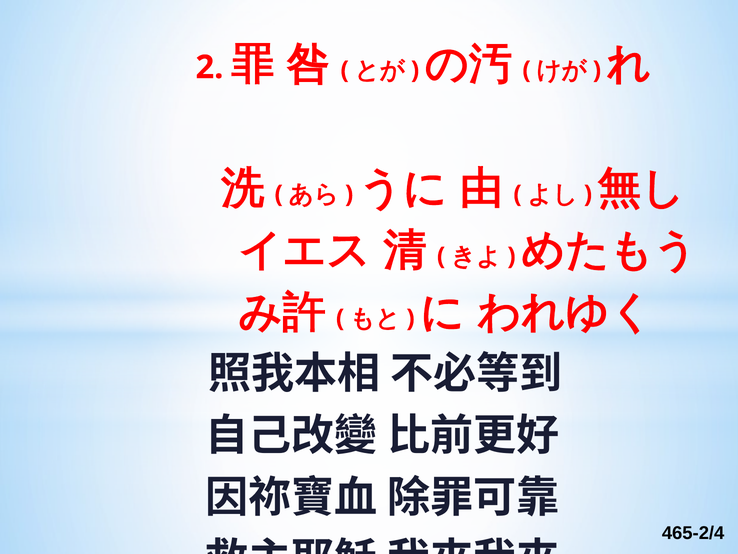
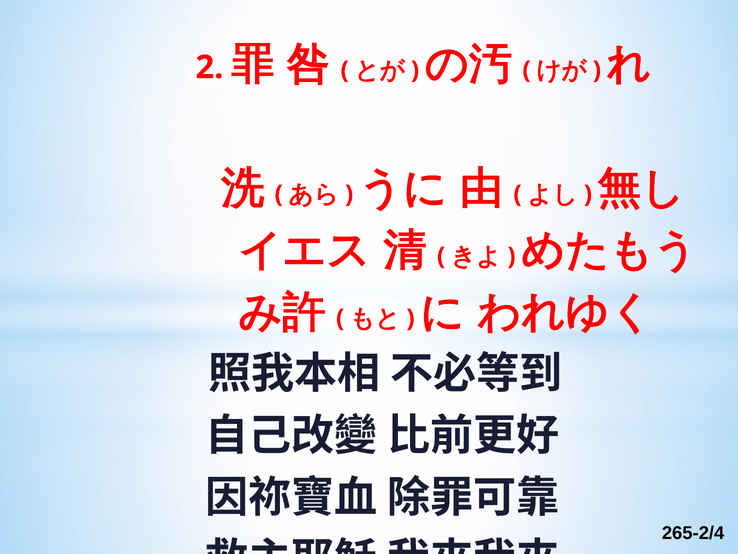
465-2/4: 465-2/4 -> 265-2/4 (693, 533)
